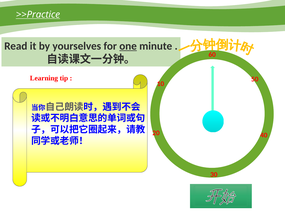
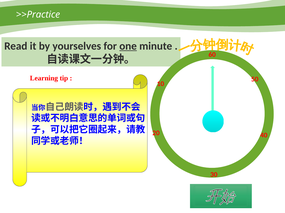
>>Practice underline: present -> none (38, 15)
